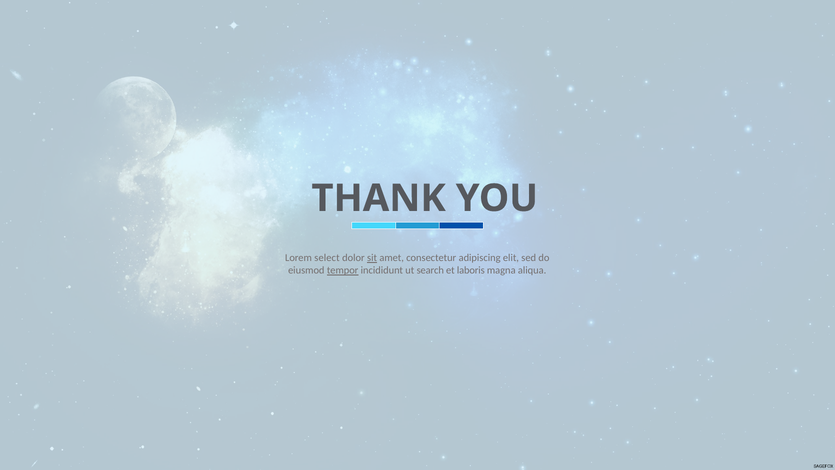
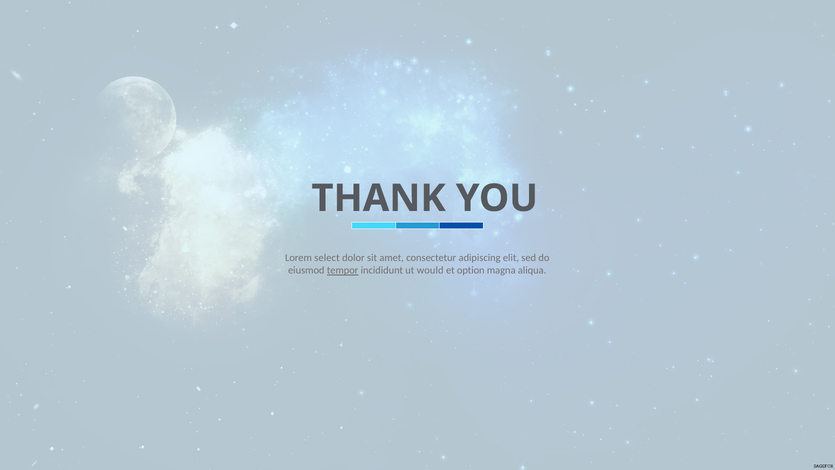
sit underline: present -> none (372, 258)
search: search -> would (430, 270)
laboris: laboris -> option (471, 270)
